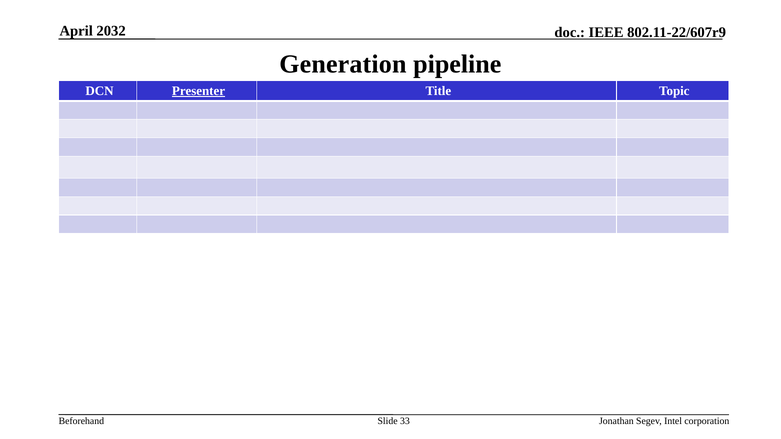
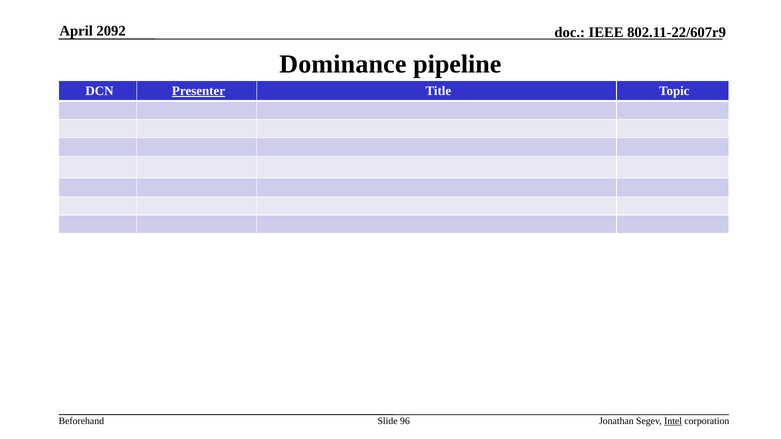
2032: 2032 -> 2092 (111, 31)
Generation: Generation -> Dominance (343, 64)
33: 33 -> 96 (405, 421)
Intel underline: none -> present (673, 421)
